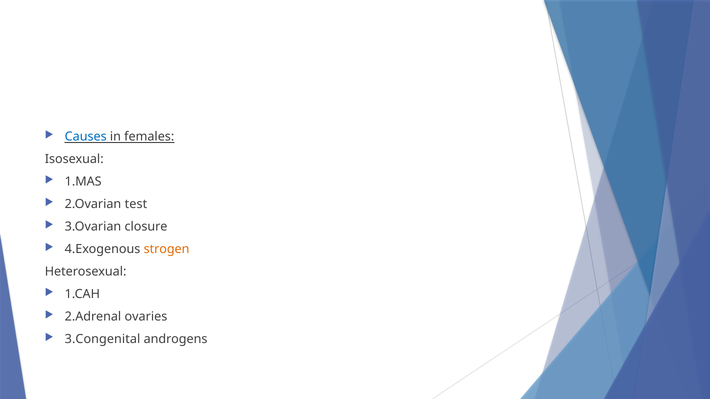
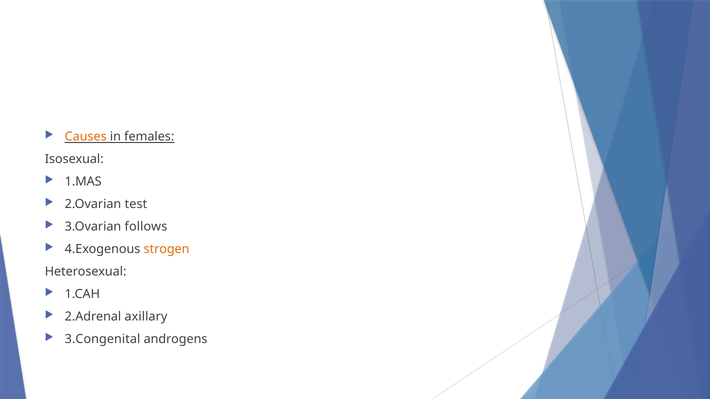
Causes colour: blue -> orange (86, 137)
closure: closure -> follows (146, 227)
ovaries: ovaries -> axillary (146, 317)
